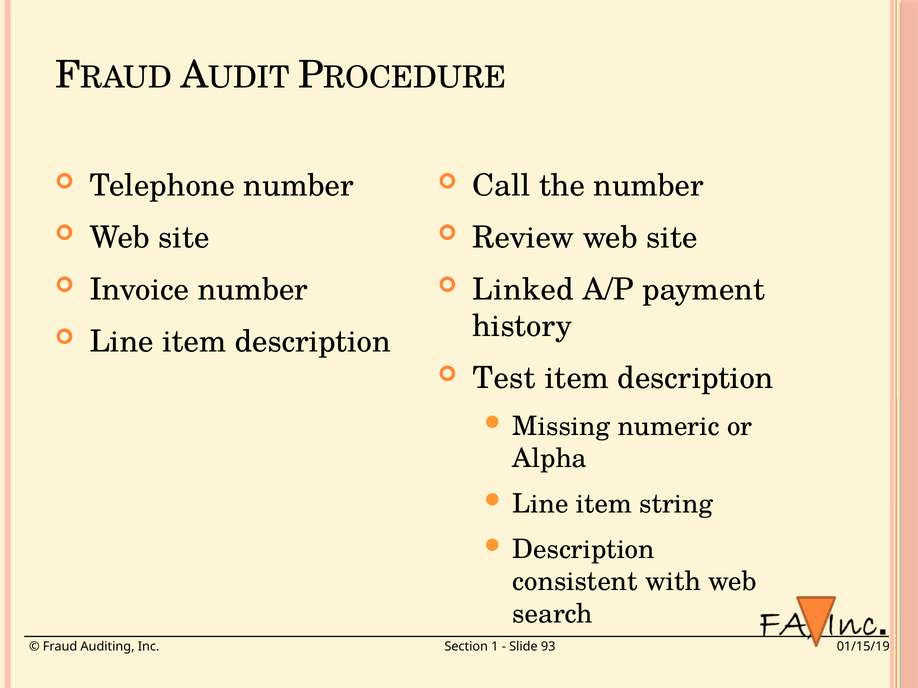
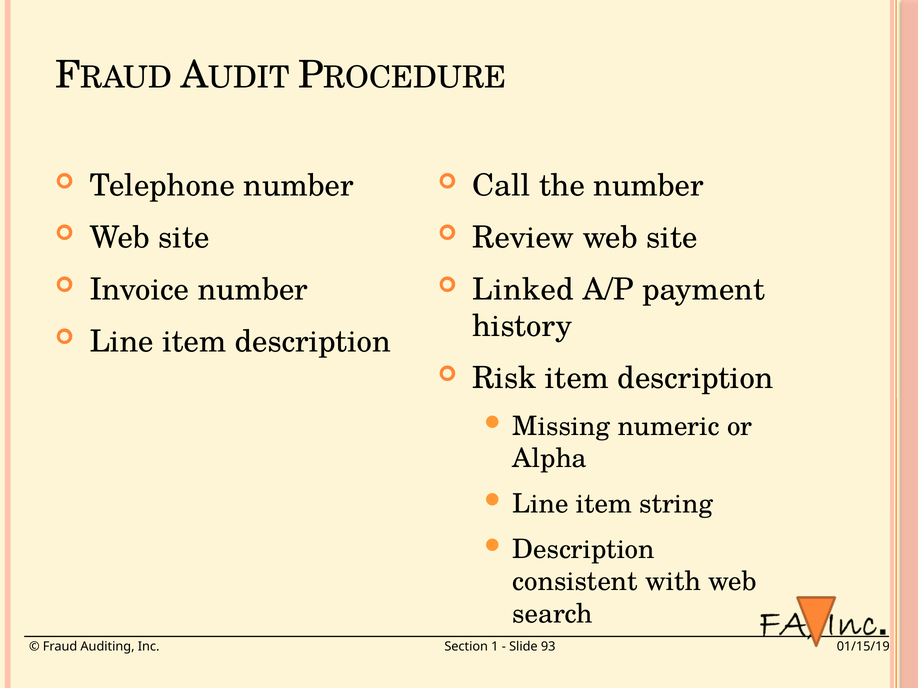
Test: Test -> Risk (504, 378)
